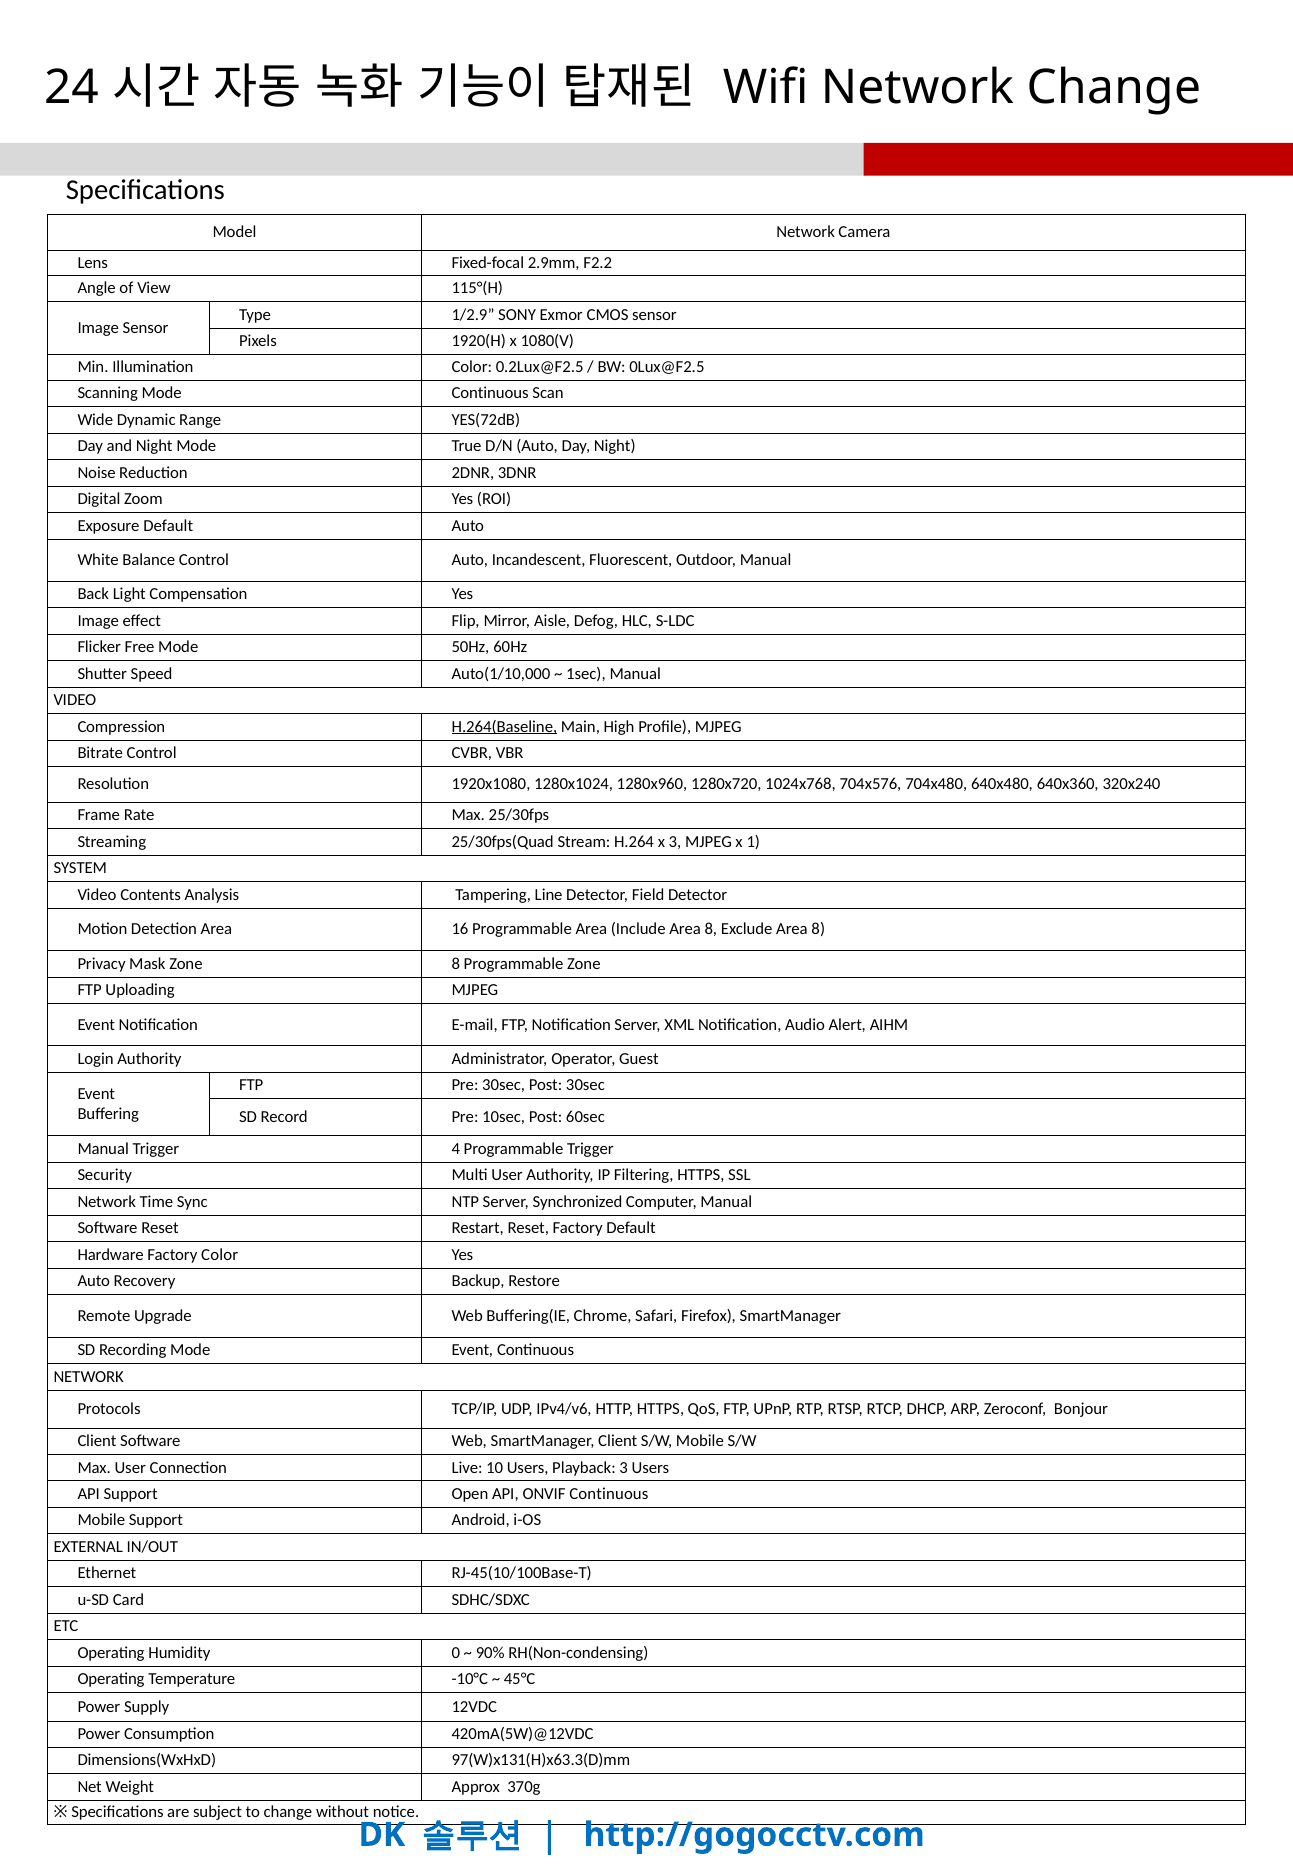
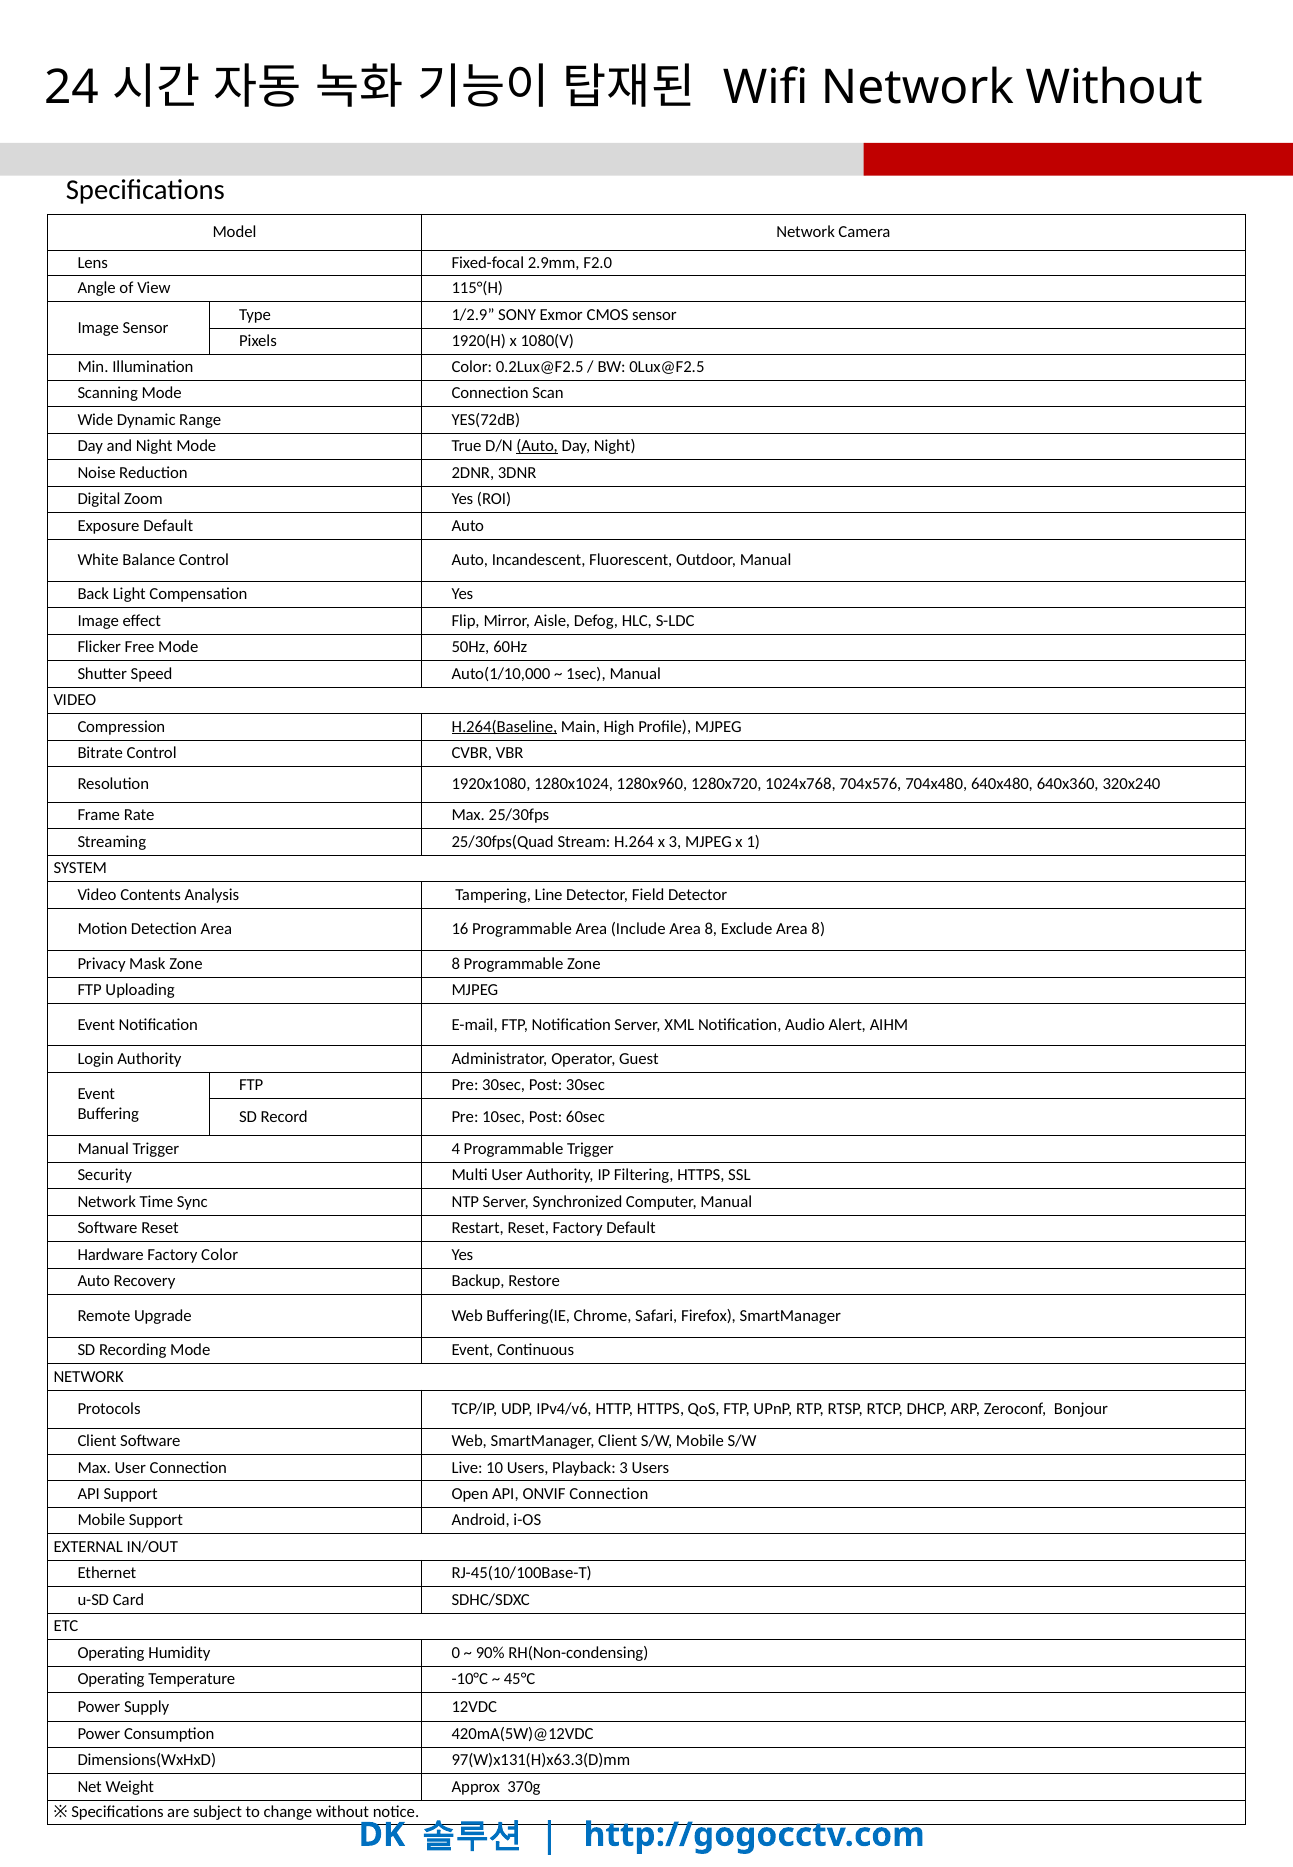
Network Change: Change -> Without (1114, 88)
F2.2: F2.2 -> F2.0 (598, 263)
Mode Continuous: Continuous -> Connection (490, 393)
Auto underline: none -> present (537, 446)
ONVIF Continuous: Continuous -> Connection (609, 1495)
